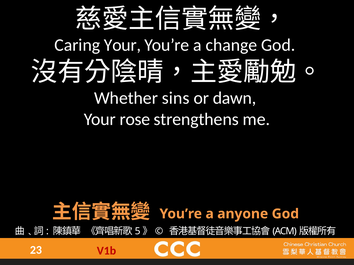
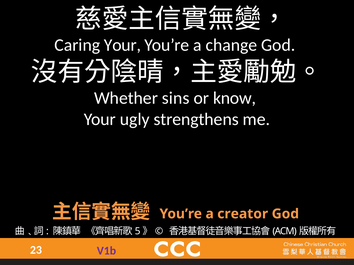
dawn: dawn -> know (235, 98)
rose: rose -> ugly (135, 119)
anyone: anyone -> creator (243, 214)
V1b colour: red -> purple (106, 251)
